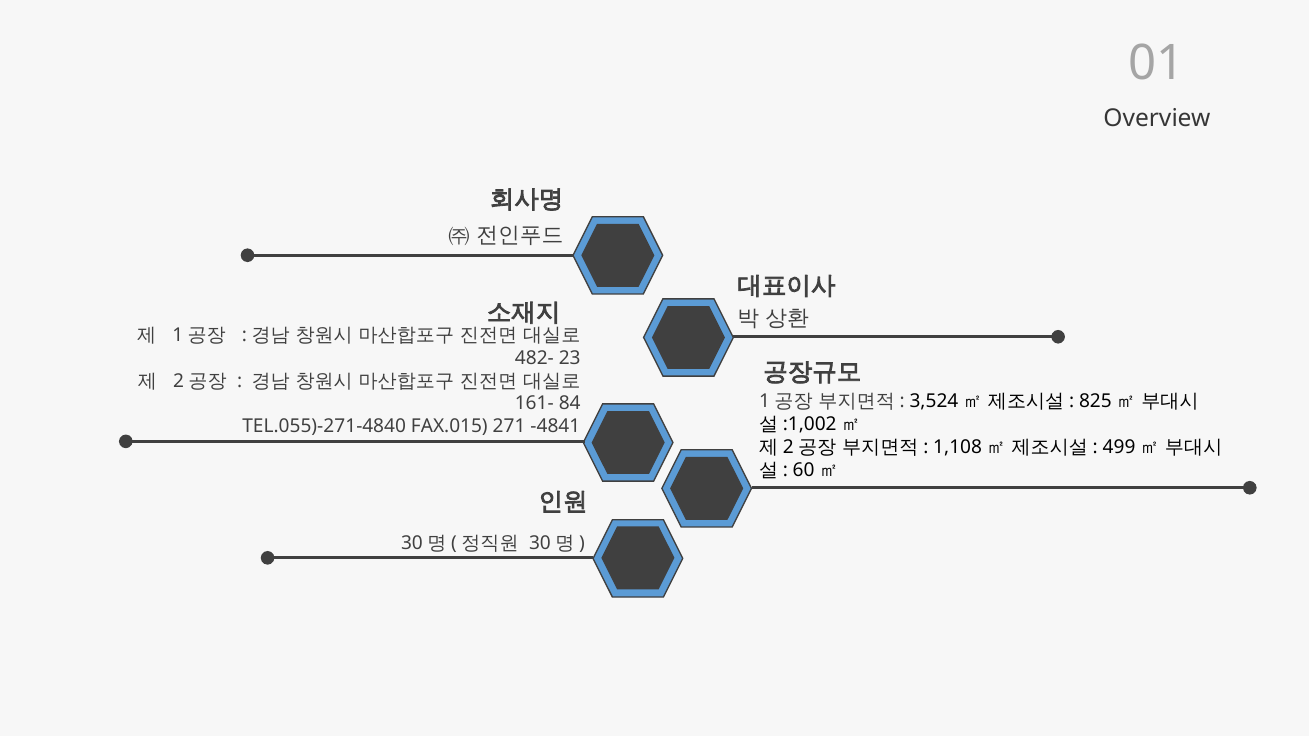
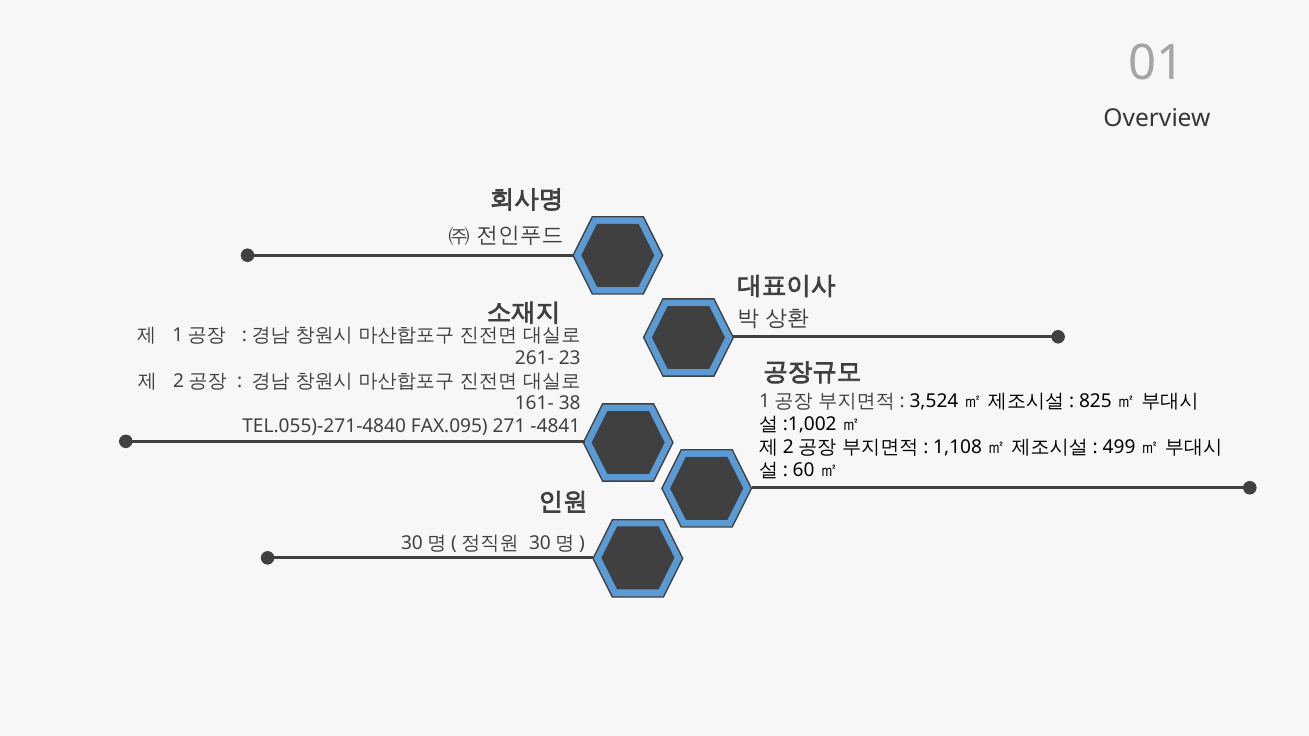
482-: 482- -> 261- (534, 358)
84: 84 -> 38 (570, 404)
FAX.015: FAX.015 -> FAX.095 (449, 427)
